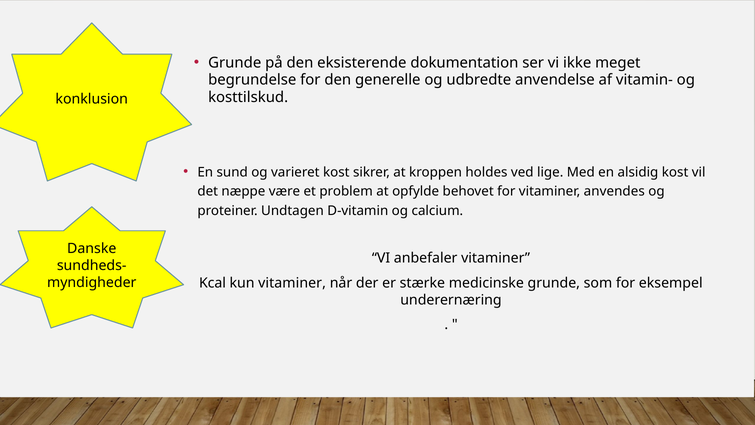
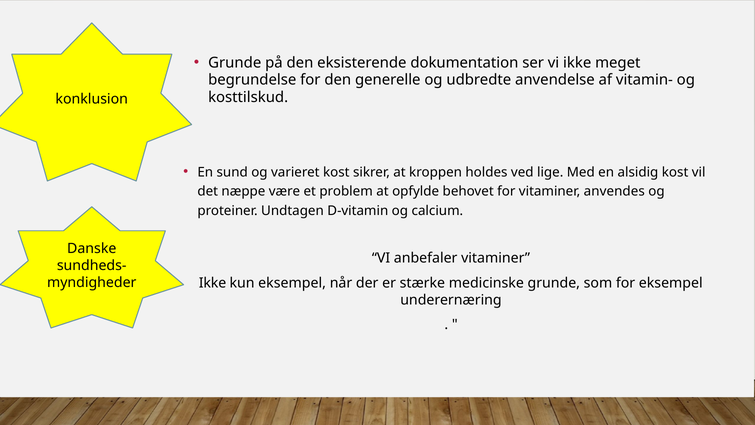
Kcal: Kcal -> Ikke (213, 283)
kun vitaminer: vitaminer -> eksempel (292, 283)
